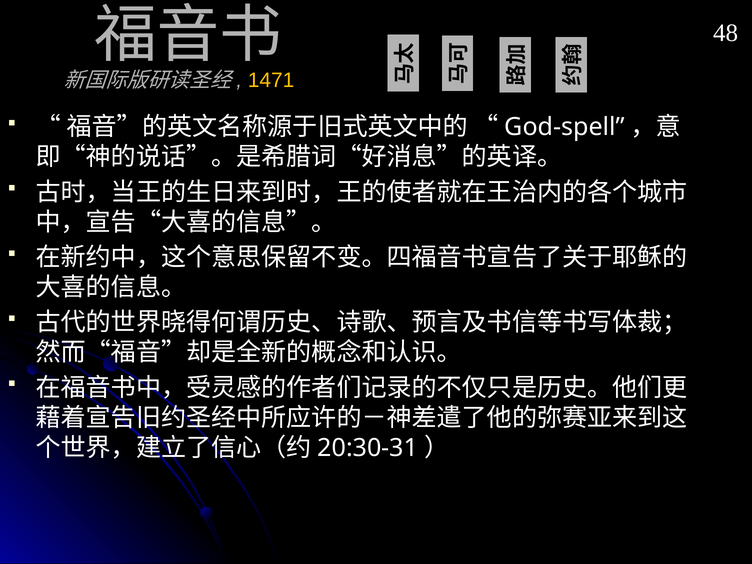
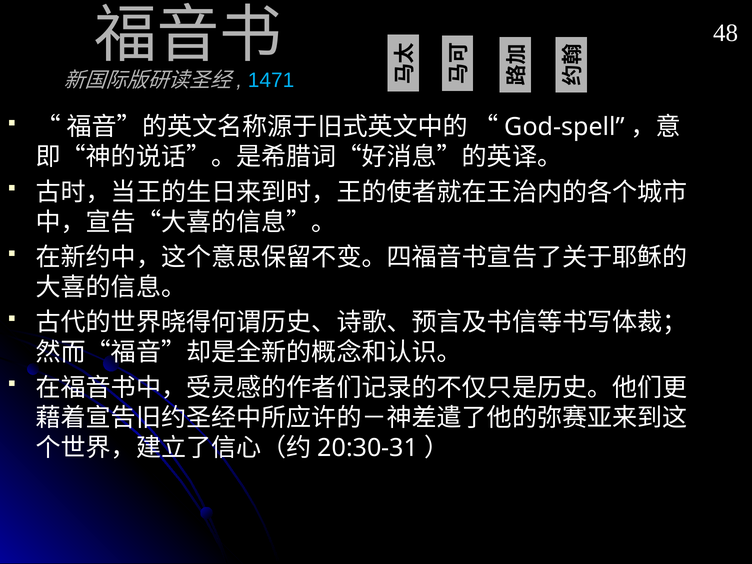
1471 colour: yellow -> light blue (271, 80)
